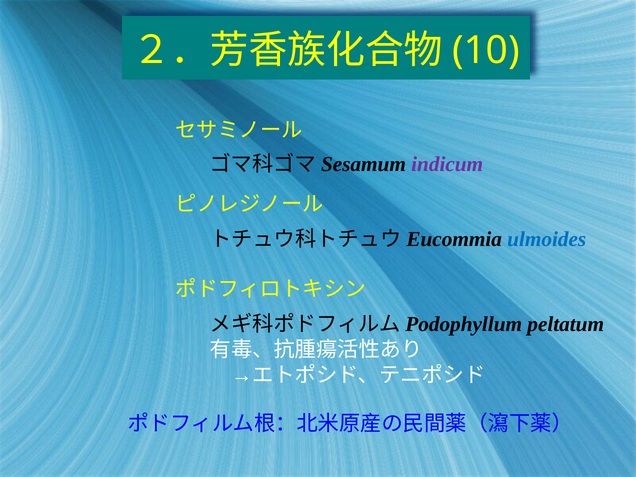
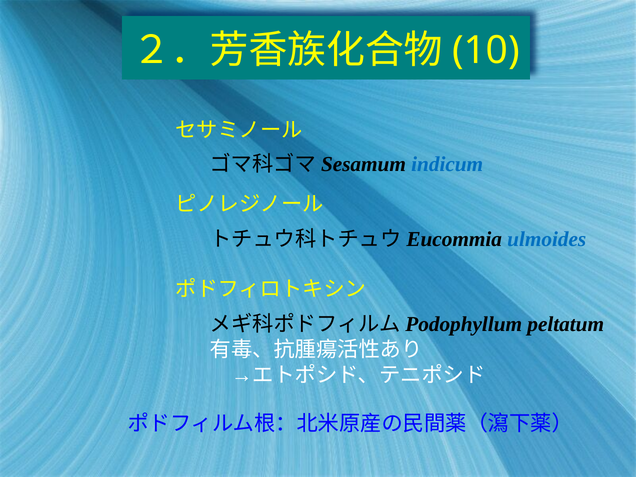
indicum colour: purple -> blue (447, 164)
